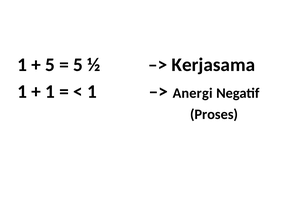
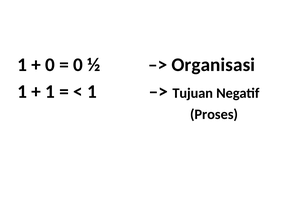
5: 5 -> 0 (50, 65)
5: 5 -> 0 (78, 65)
Kerjasama: Kerjasama -> Organisasi (213, 65)
Anergi: Anergi -> Tujuan (193, 93)
